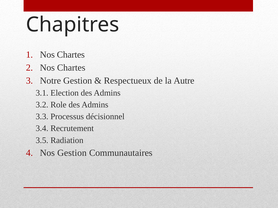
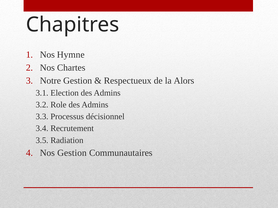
Chartes: Chartes -> Hymne (71, 55)
Autre: Autre -> Alors (184, 81)
